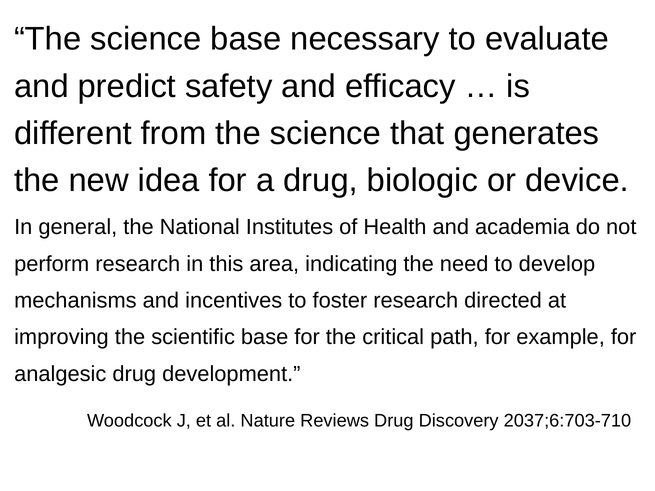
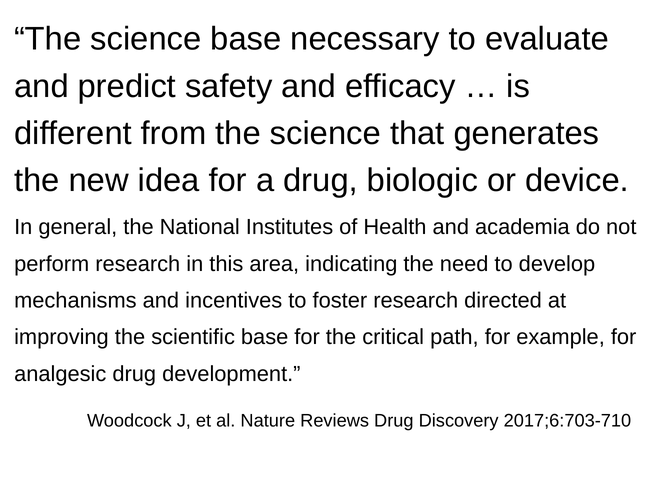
2037;6:703-710: 2037;6:703-710 -> 2017;6:703-710 (567, 421)
